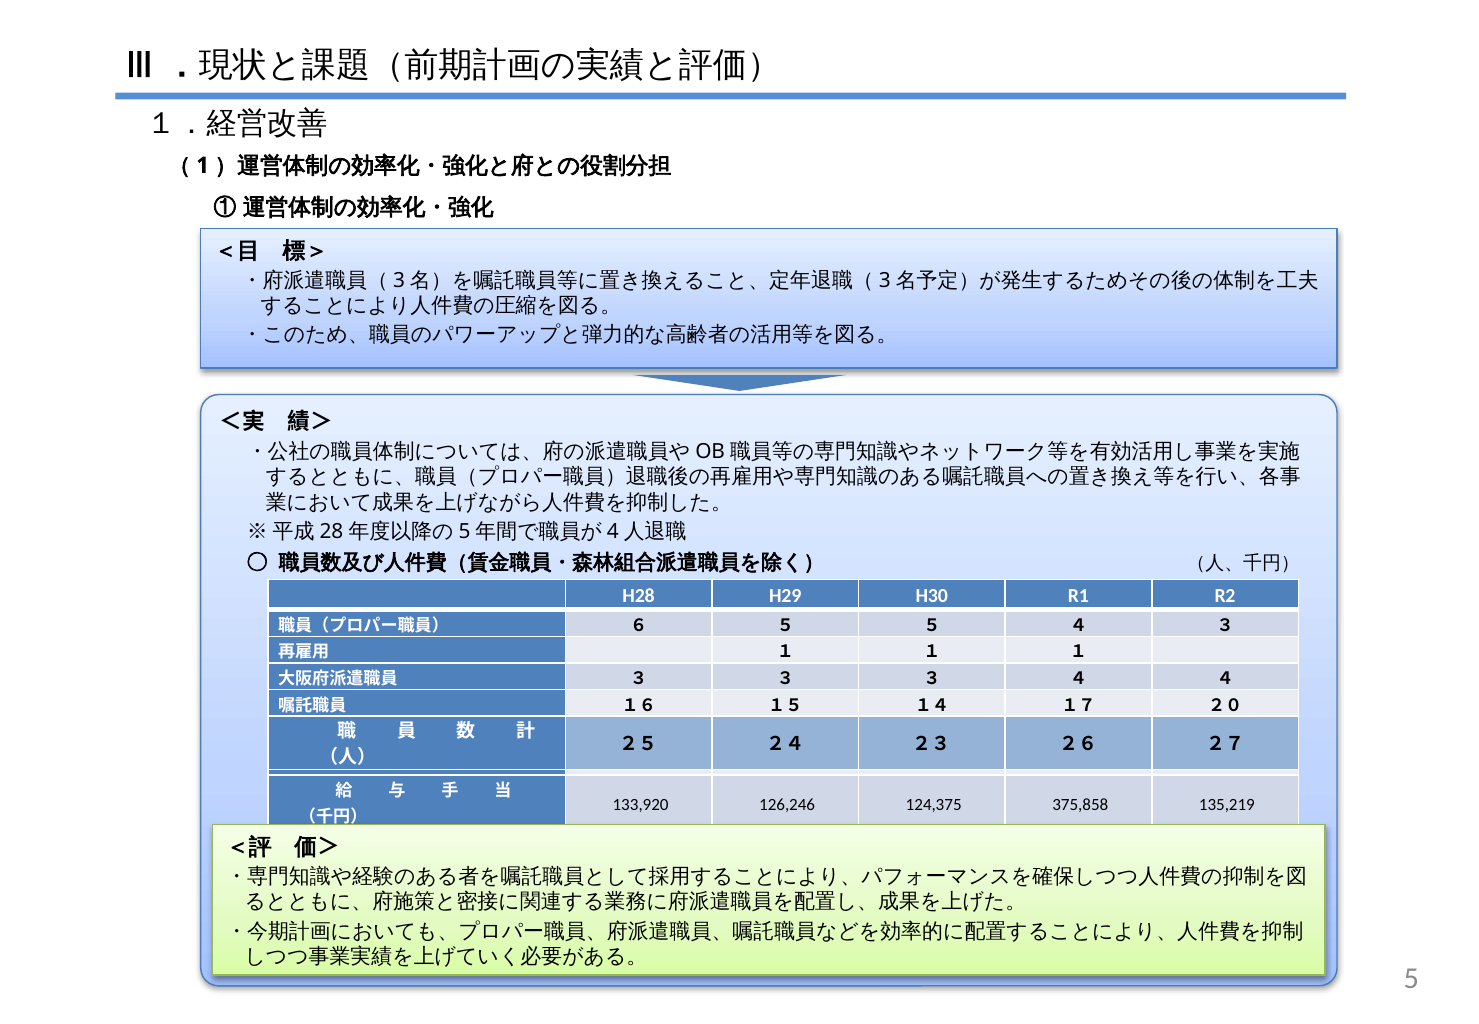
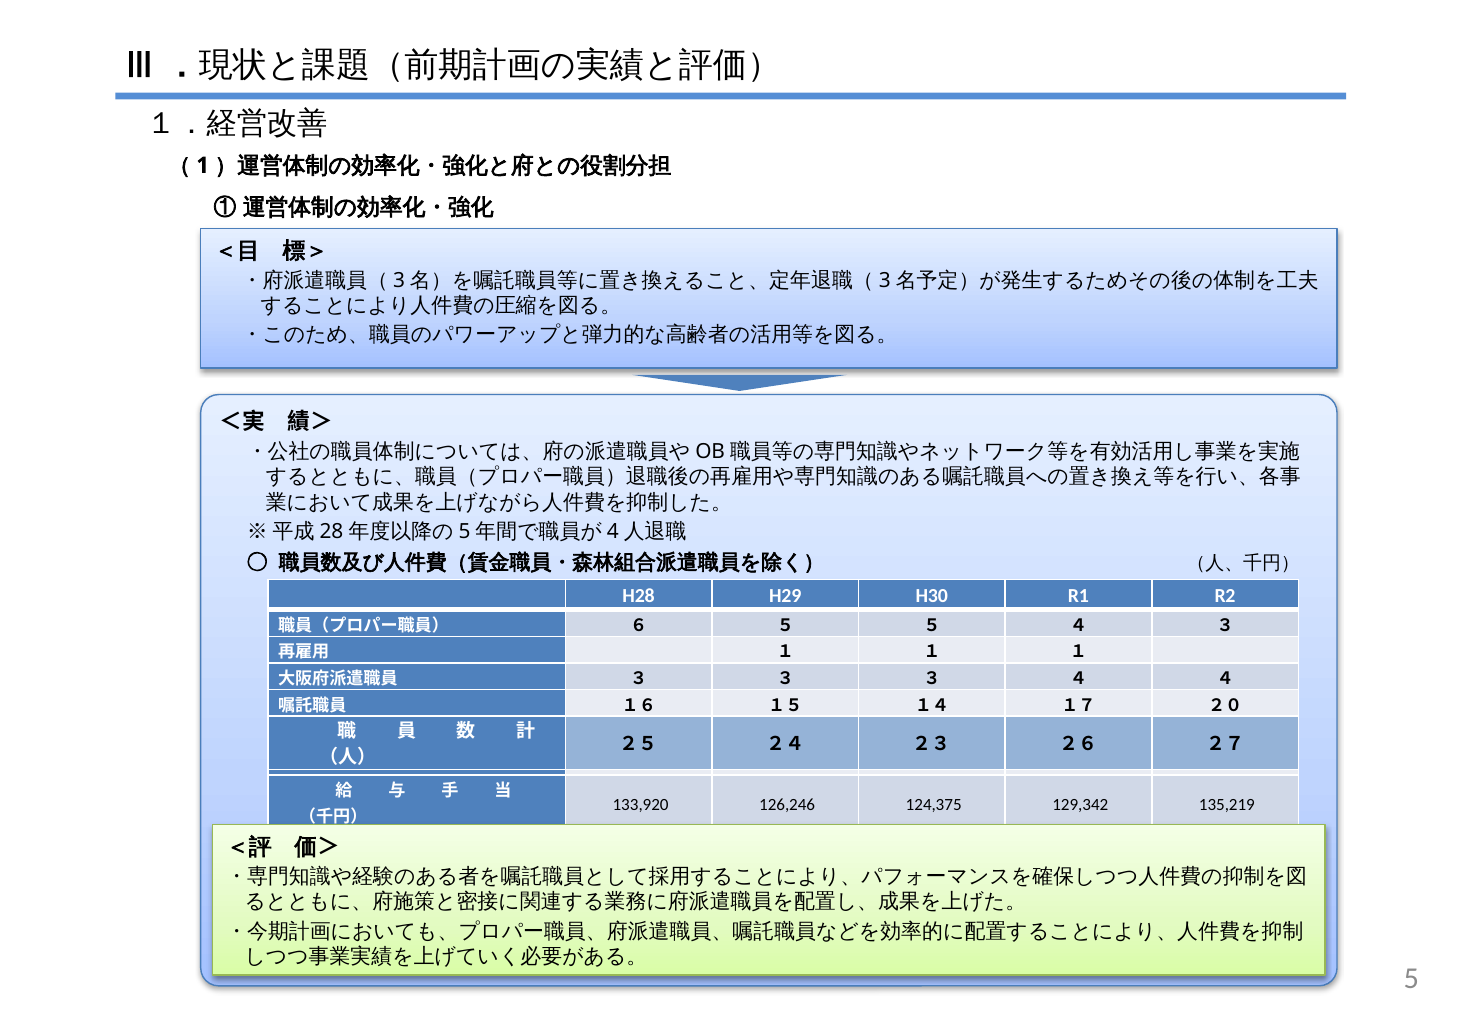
375,858: 375,858 -> 129,342 (1080, 804)
